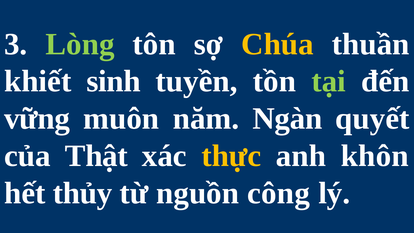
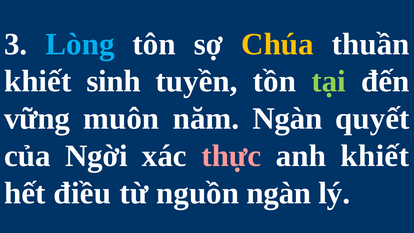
Lòng colour: light green -> light blue (80, 44)
Thật: Thật -> Ngời (96, 156)
thực colour: yellow -> pink (231, 156)
anh khôn: khôn -> khiết (375, 156)
thủy: thủy -> điều (82, 193)
nguồn công: công -> ngàn (279, 193)
